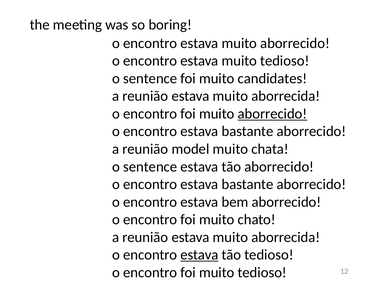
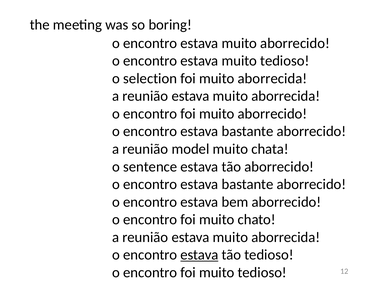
sentence: sentence -> selection (150, 78)
foi muito candidates: candidates -> aborrecida (272, 78)
aborrecido underline: present -> none (272, 114)
